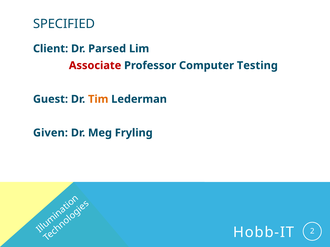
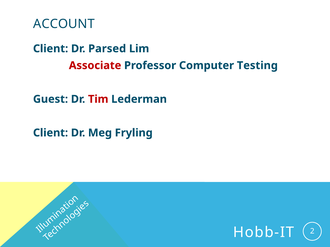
SPECIFIED: SPECIFIED -> ACCOUNT (64, 24)
Tim colour: orange -> red (98, 99)
Given: Given -> Client (51, 133)
